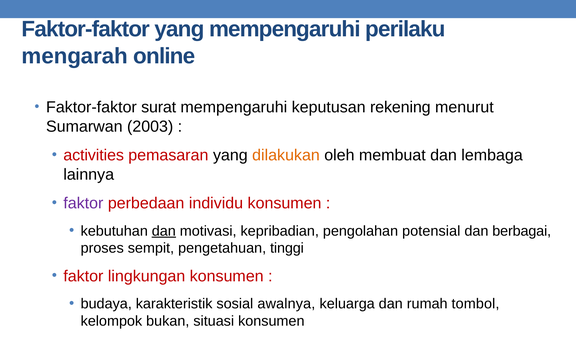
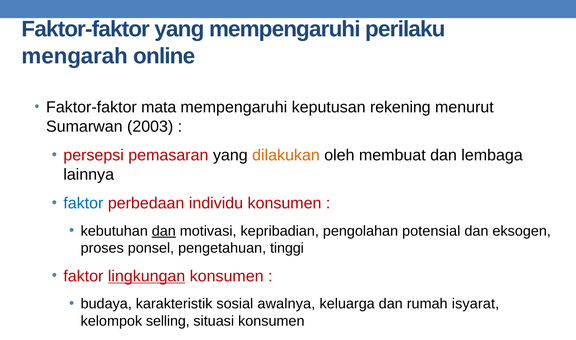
surat: surat -> mata (159, 107)
activities: activities -> persepsi (94, 155)
faktor colour: purple -> blue (83, 203)
berbagai: berbagai -> eksogen (522, 231)
sempit: sempit -> ponsel (151, 248)
lingkungan underline: none -> present (147, 276)
tombol: tombol -> isyarat (475, 304)
bukan: bukan -> selling (168, 321)
